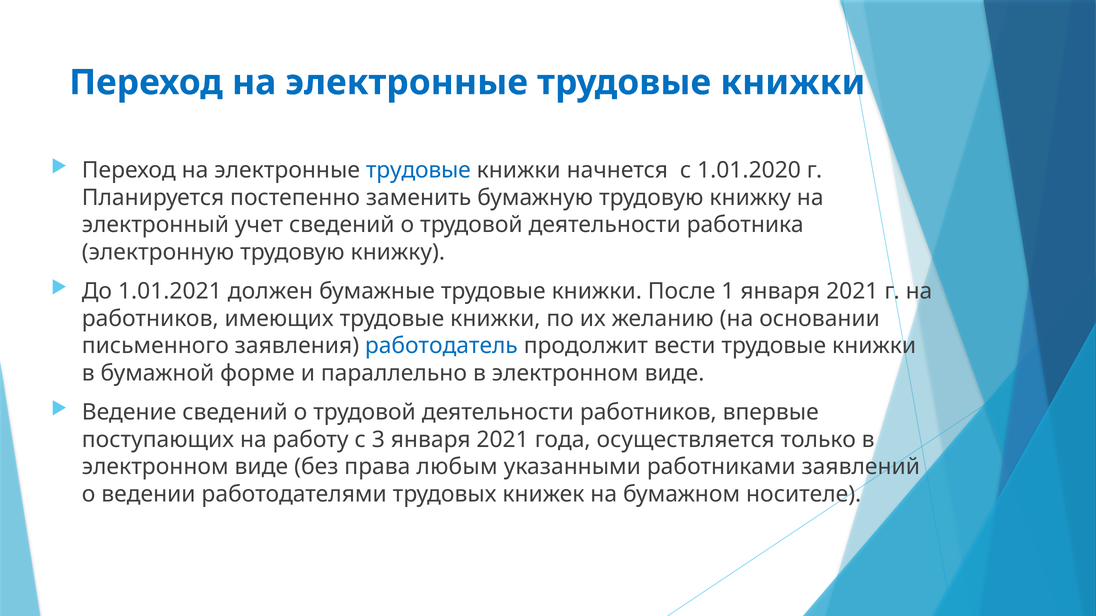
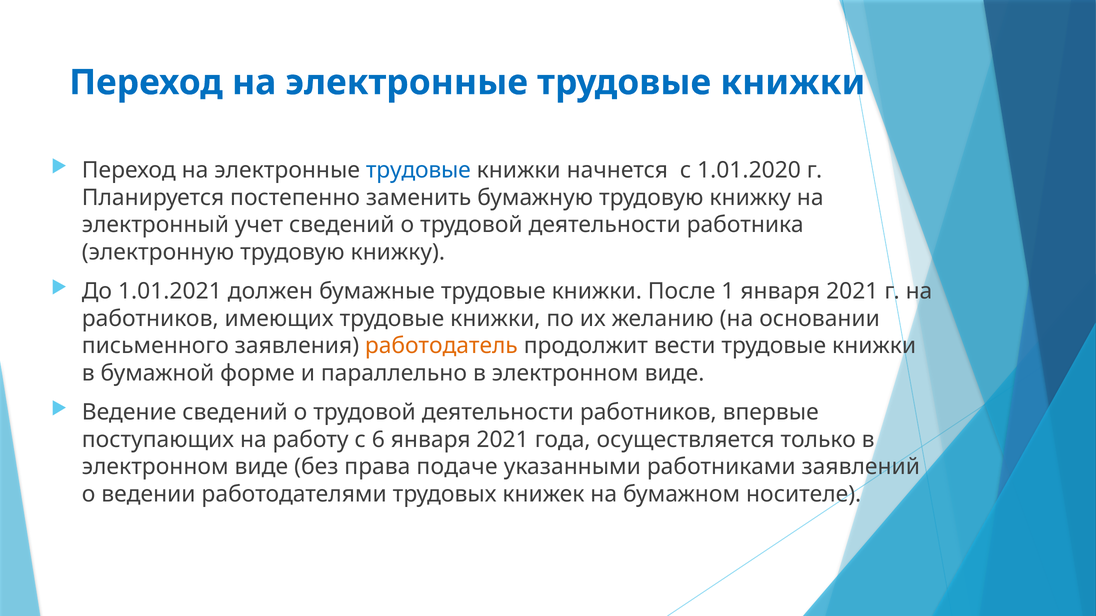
работодатель colour: blue -> orange (441, 346)
3: 3 -> 6 (378, 440)
любым: любым -> подаче (457, 467)
